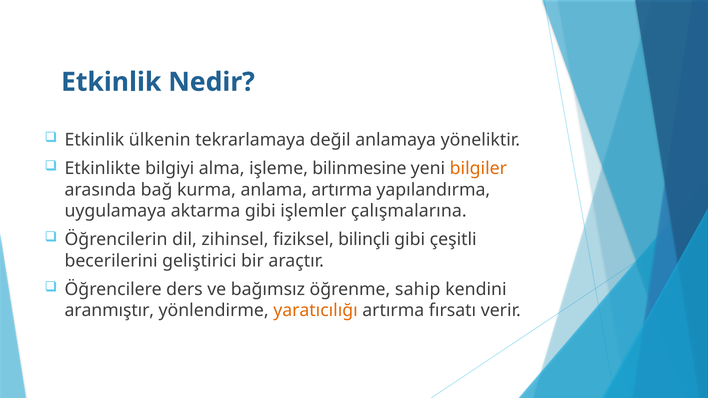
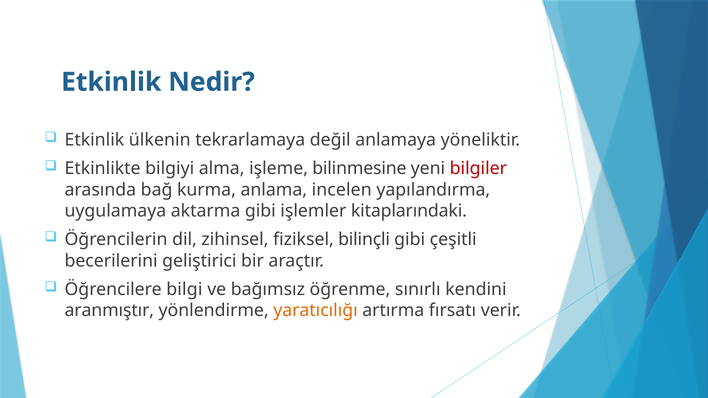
bilgiler colour: orange -> red (478, 169)
anlama artırma: artırma -> incelen (342, 190)
çalışmalarına: çalışmalarına -> kitaplarındaki (409, 211)
ders: ders -> bilgi (184, 290)
sahip: sahip -> sınırlı (418, 290)
